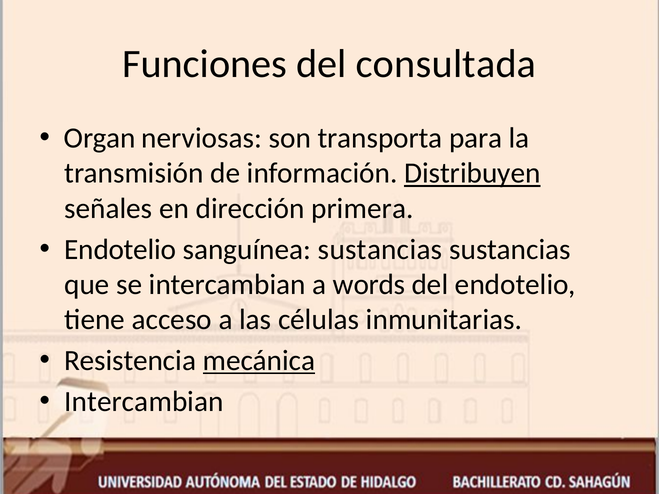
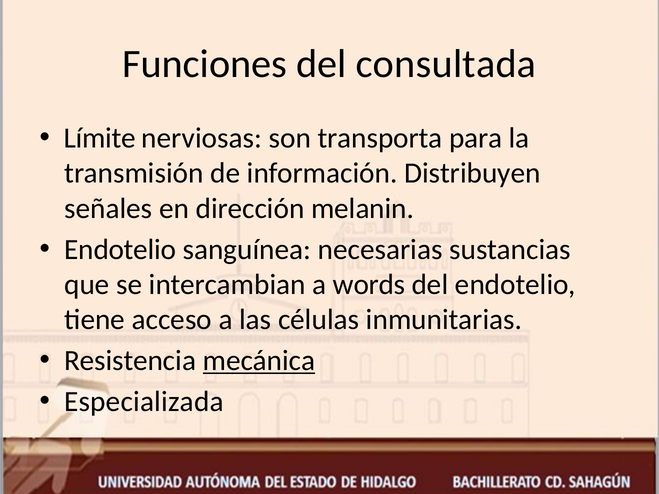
Organ: Organ -> Límite (100, 138)
Distribuyen underline: present -> none (472, 173)
primera: primera -> melanin (363, 209)
sanguínea sustancias: sustancias -> necesarias (380, 250)
Intercambian: Intercambian -> Especializada (144, 402)
